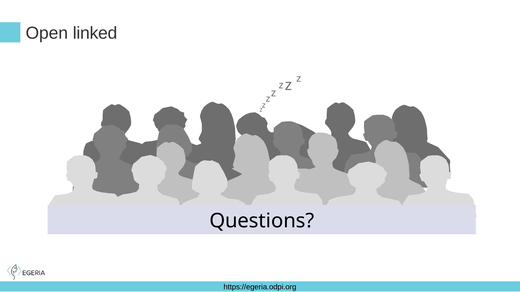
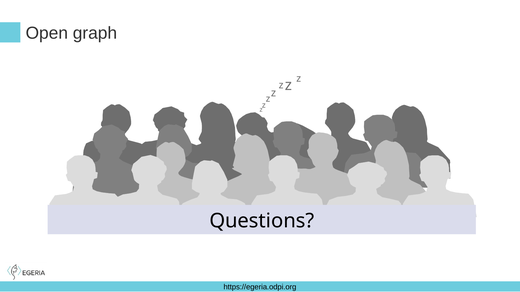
linked: linked -> graph (95, 33)
